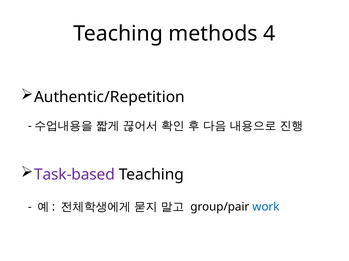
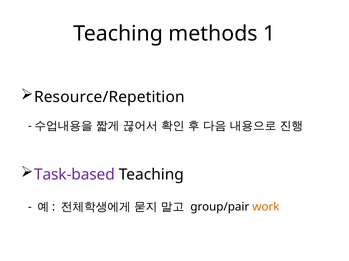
4: 4 -> 1 (269, 34)
Authentic/Repetition: Authentic/Repetition -> Resource/Repetition (109, 97)
work colour: blue -> orange (266, 207)
